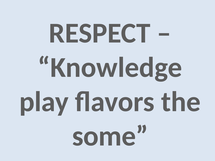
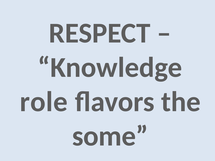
play: play -> role (44, 102)
